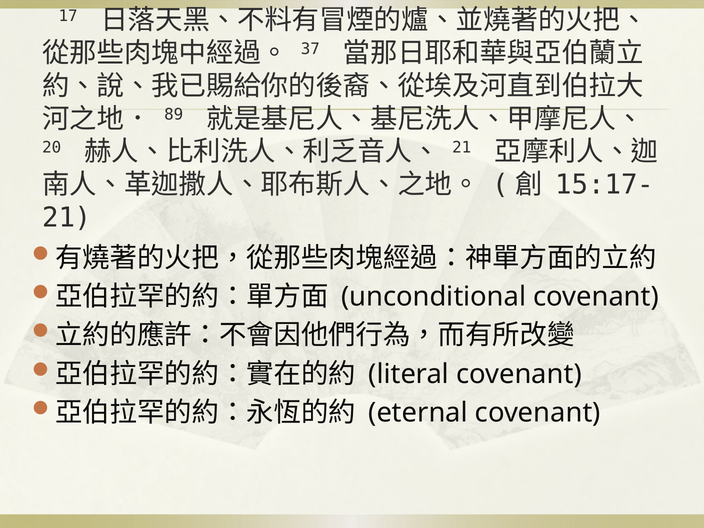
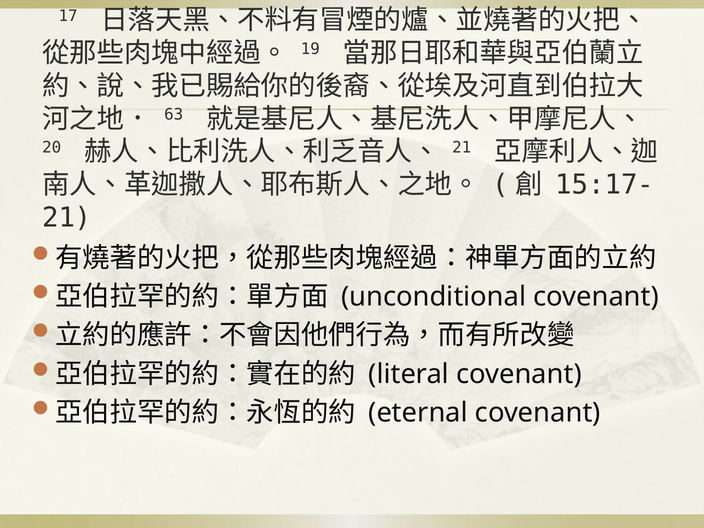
37: 37 -> 19 (310, 49)
89: 89 -> 63 (174, 115)
